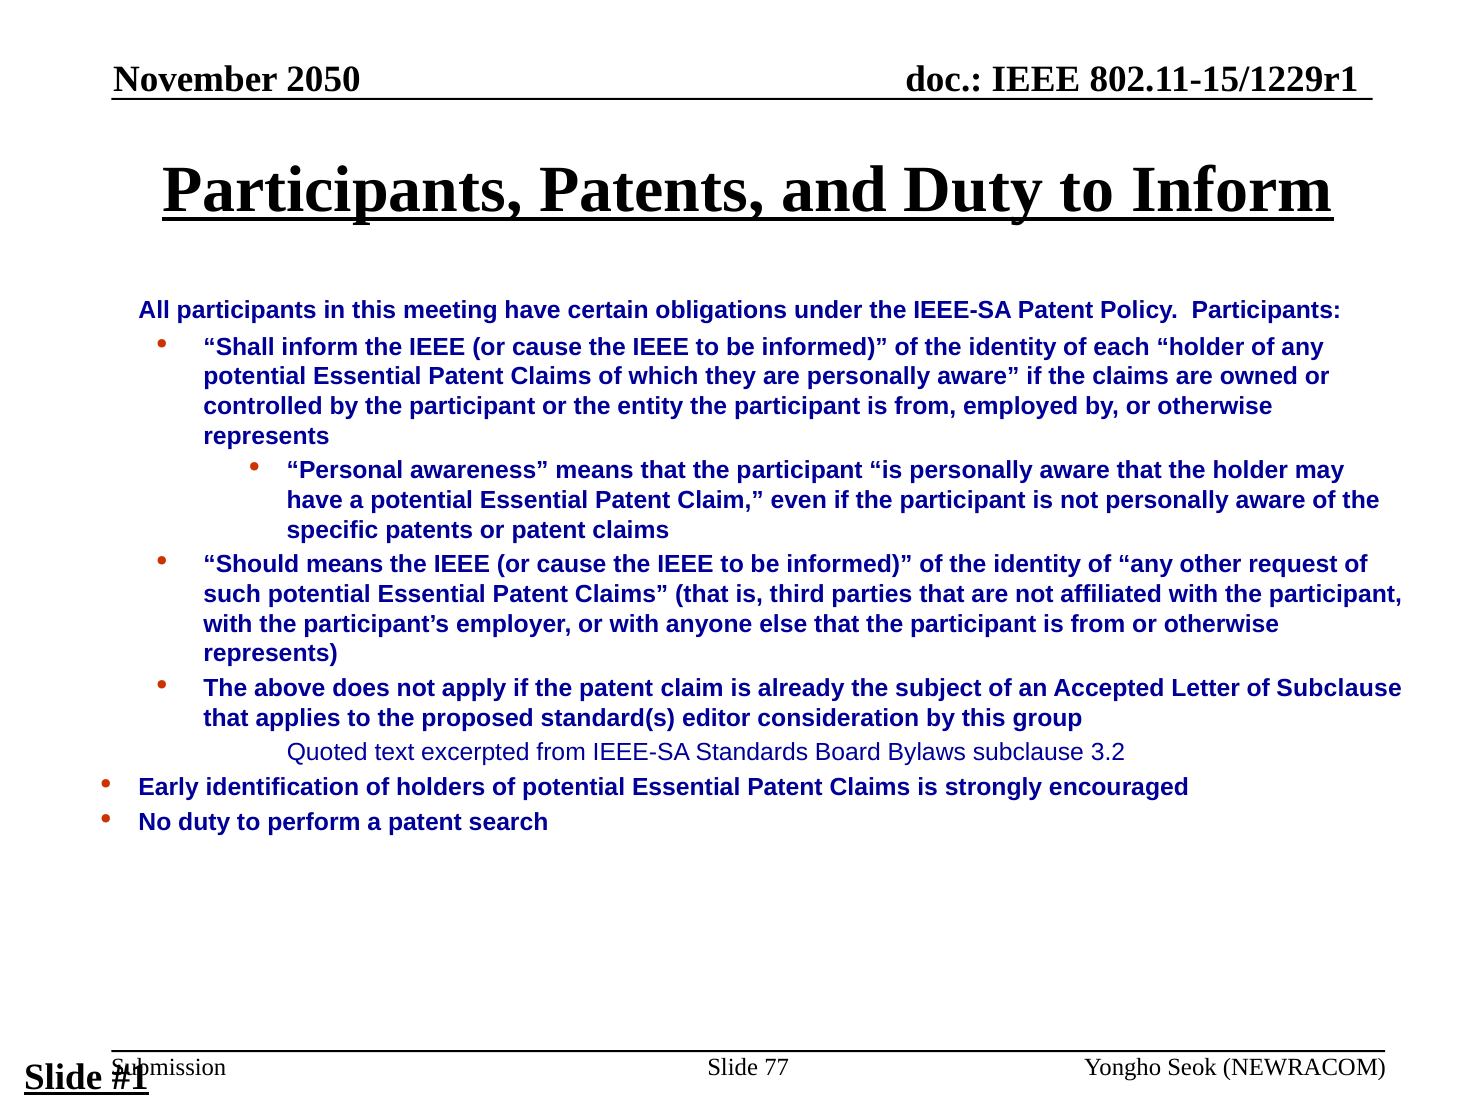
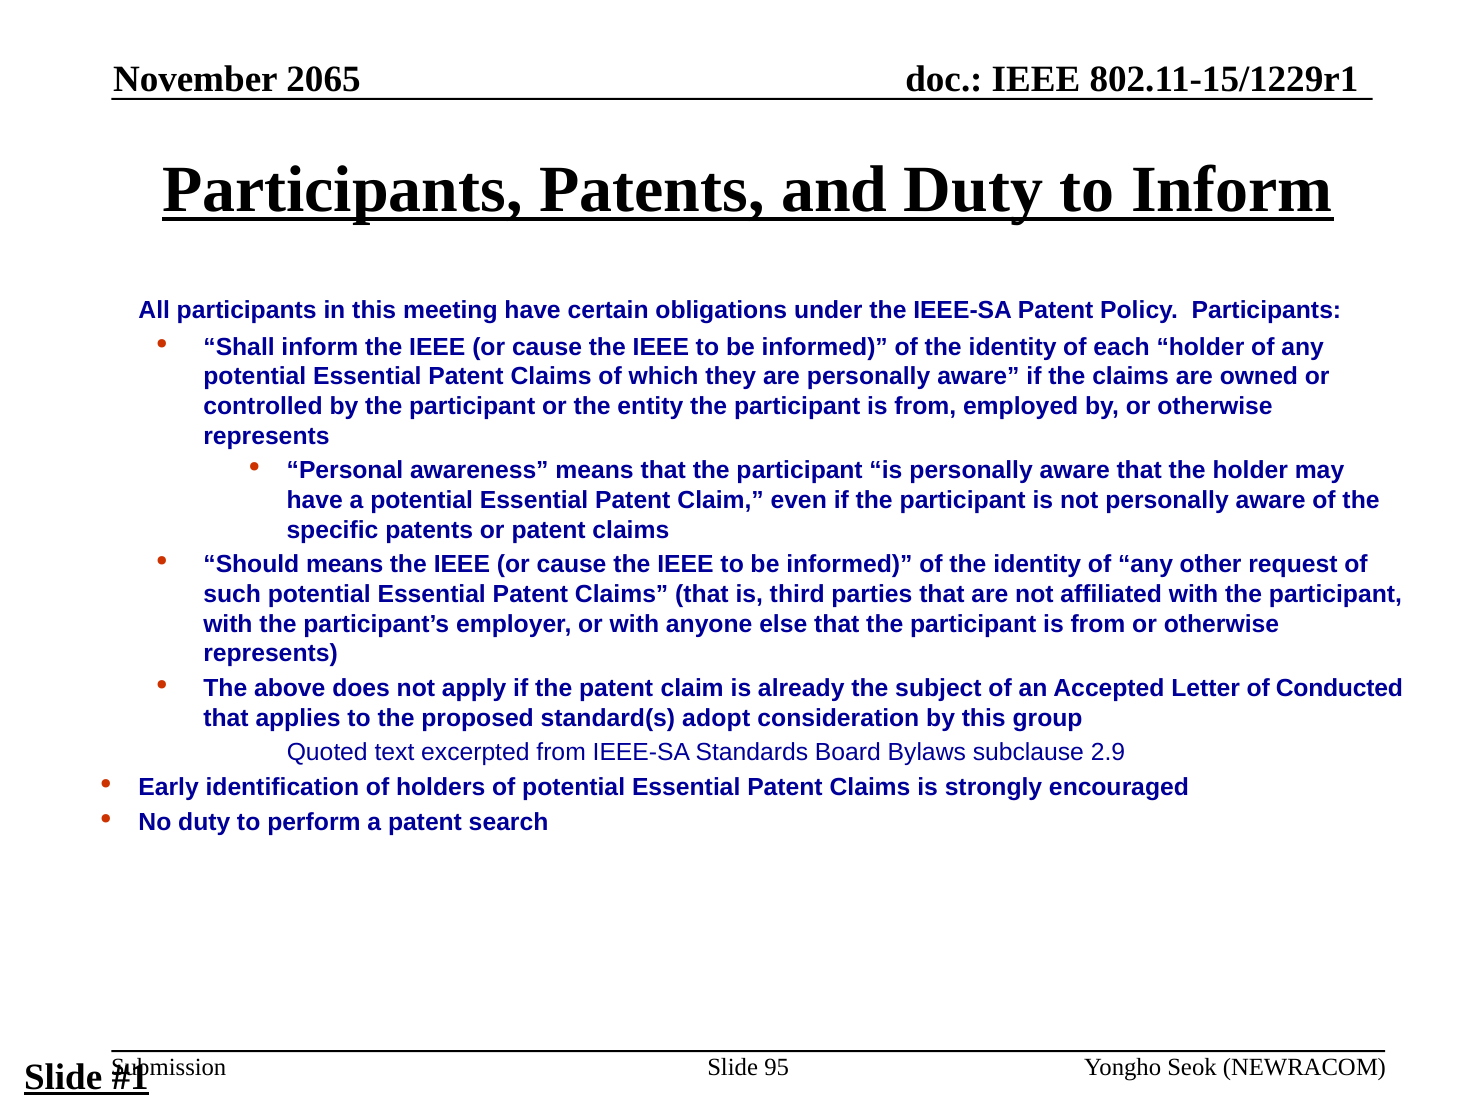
2050: 2050 -> 2065 (324, 79)
of Subclause: Subclause -> Conducted (1339, 688)
editor: editor -> adopt (716, 718)
3.2: 3.2 -> 2.9 (1108, 753)
77: 77 -> 95 (777, 1067)
